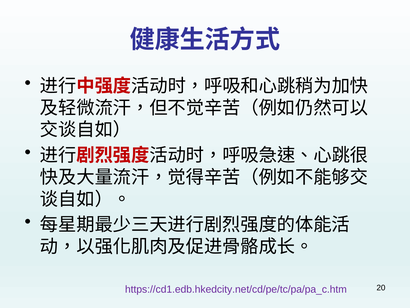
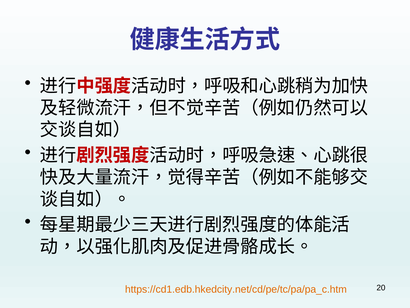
https://cd1.edb.hkedcity.net/cd/pe/tc/pa/pa_c.htm colour: purple -> orange (236, 289)
